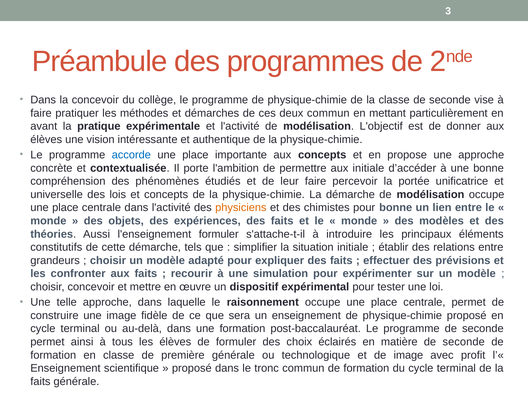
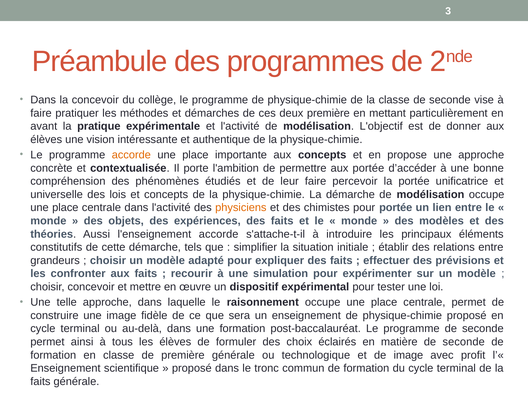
deux commun: commun -> première (328, 113)
accorde colour: blue -> orange (131, 155)
aux initiale: initiale -> portée (368, 168)
pour bonne: bonne -> portée (396, 208)
l'enseignement formuler: formuler -> accorde (219, 234)
